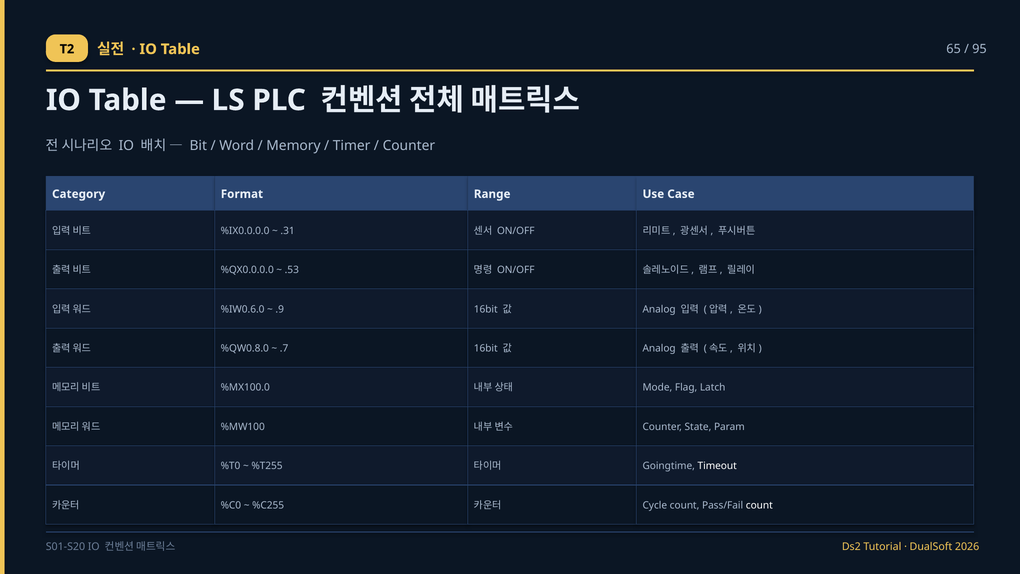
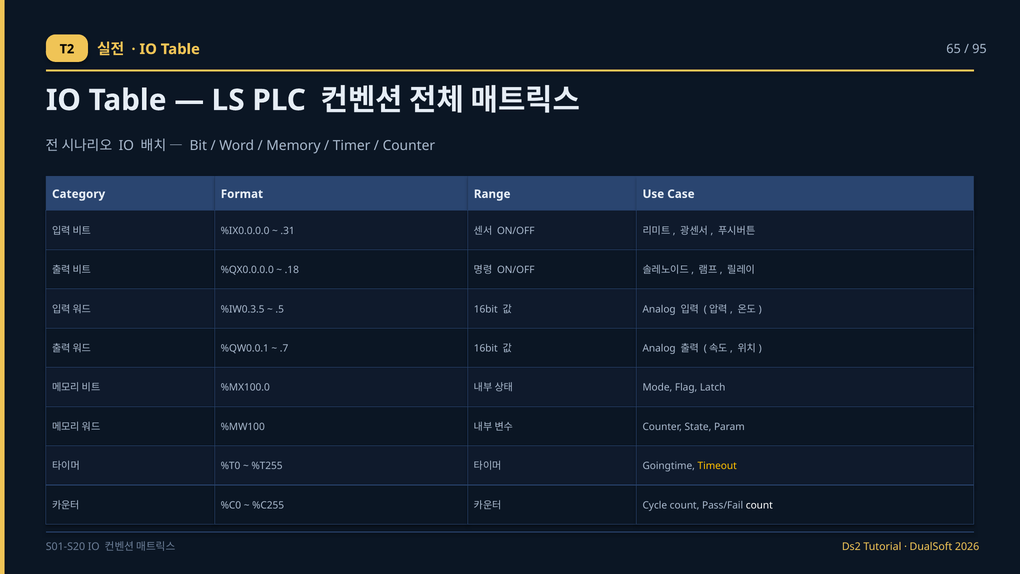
.53: .53 -> .18 (292, 270)
%IW0.6.0: %IW0.6.0 -> %IW0.3.5 (243, 309)
.9: .9 -> .5 (280, 309)
%QW0.8.0: %QW0.8.0 -> %QW0.0.1 (245, 348)
Timeout colour: white -> yellow (717, 466)
